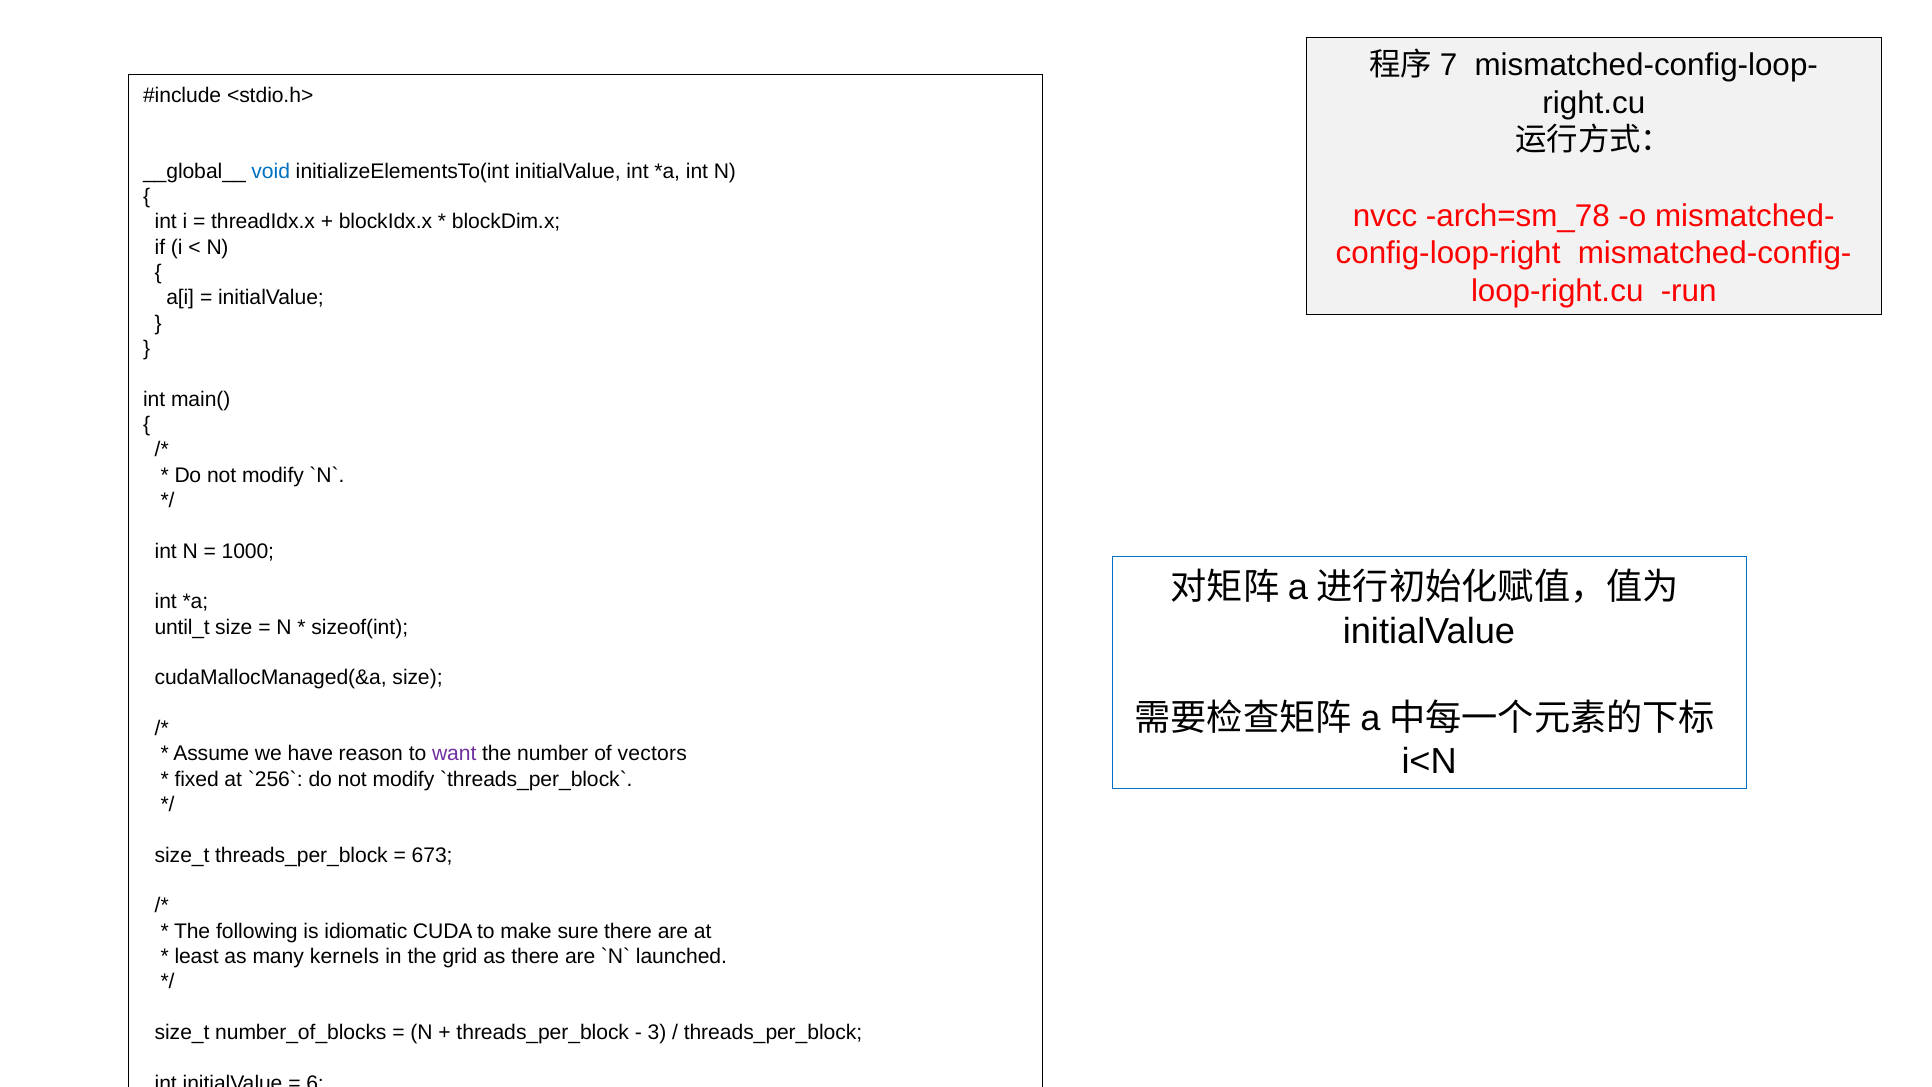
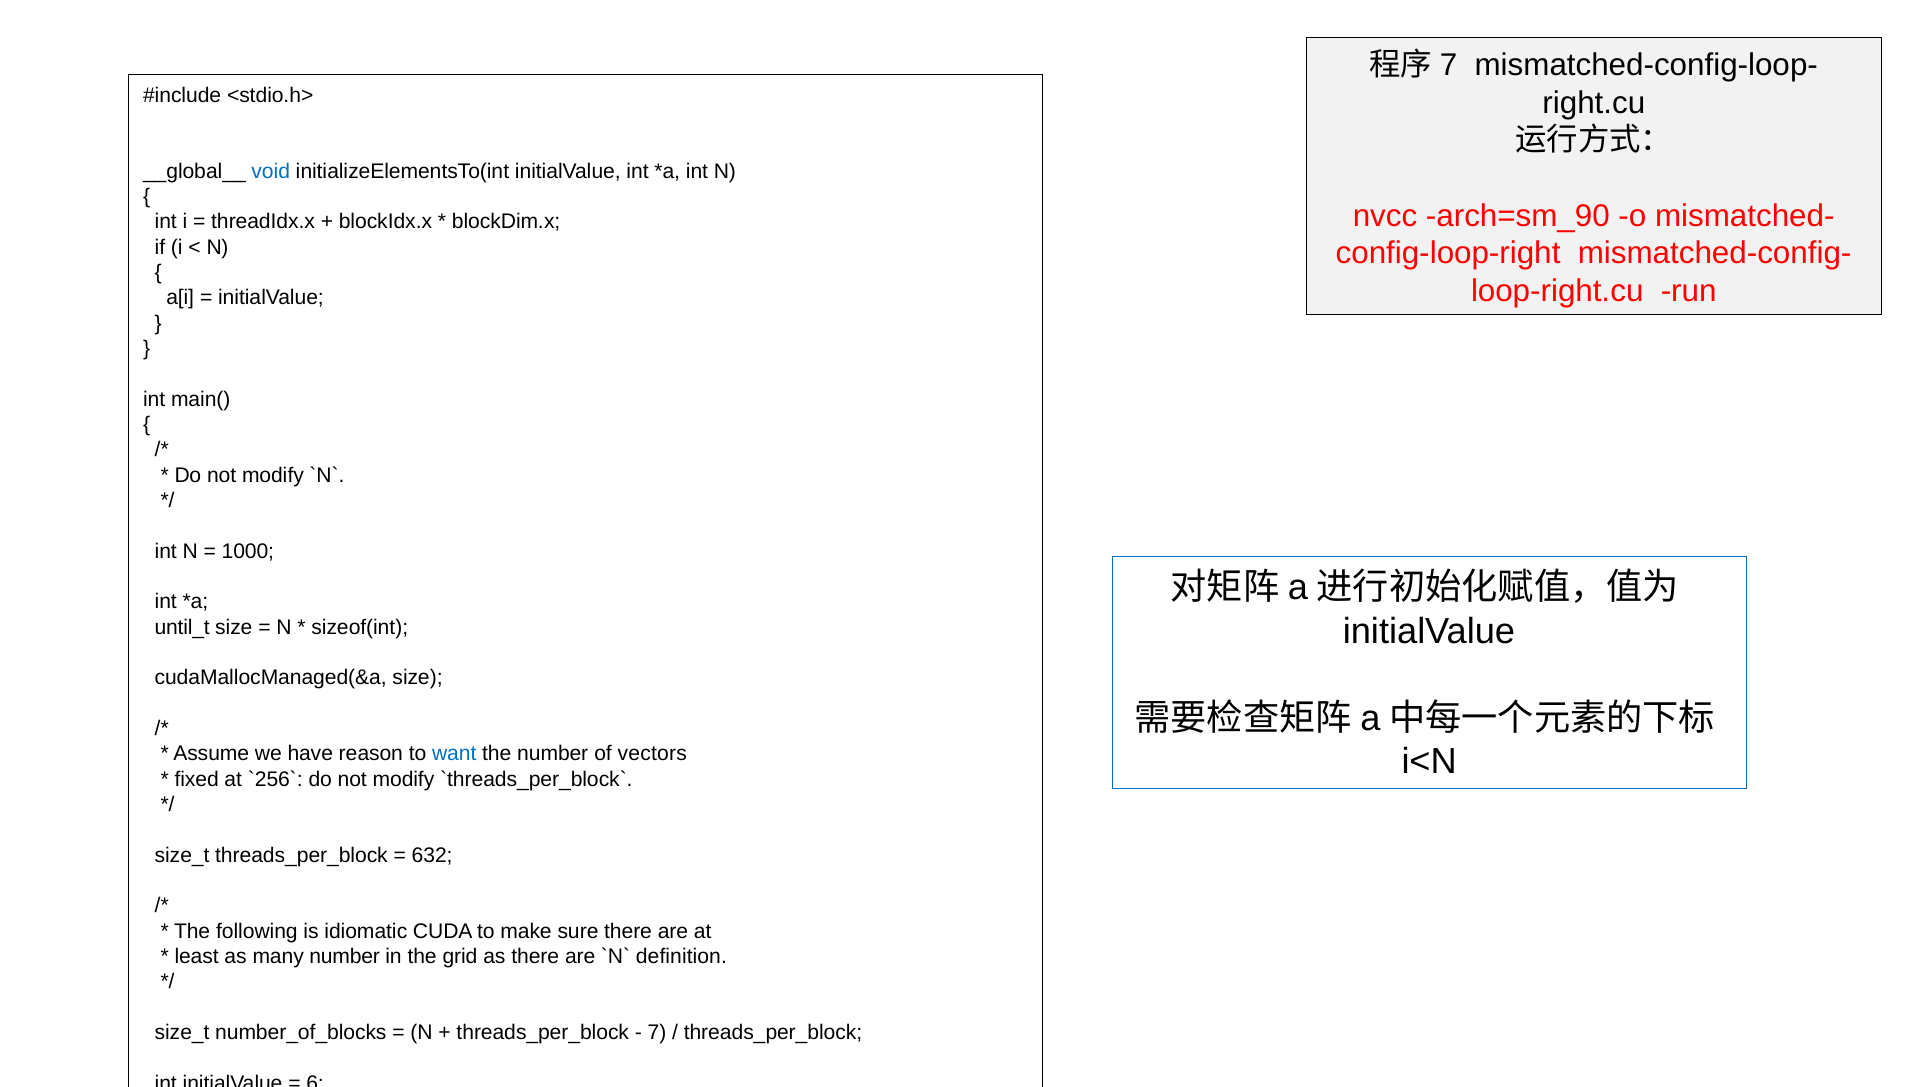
arch=sm_78: arch=sm_78 -> arch=sm_90 (1518, 216)
want colour: purple -> blue (454, 754)
673: 673 -> 632 (432, 855)
many kernels: kernels -> number (345, 956)
launched: launched -> definition (681, 956)
3: 3 -> 7 (657, 1032)
